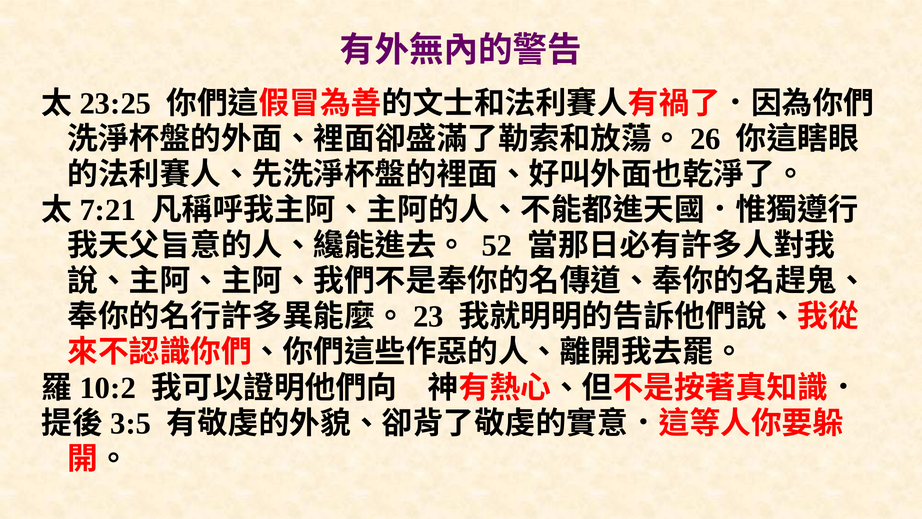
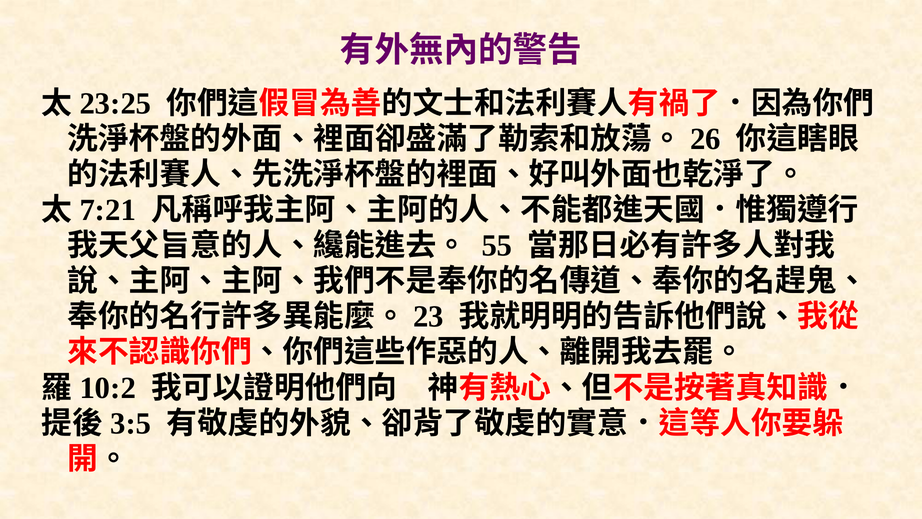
52: 52 -> 55 (497, 245)
